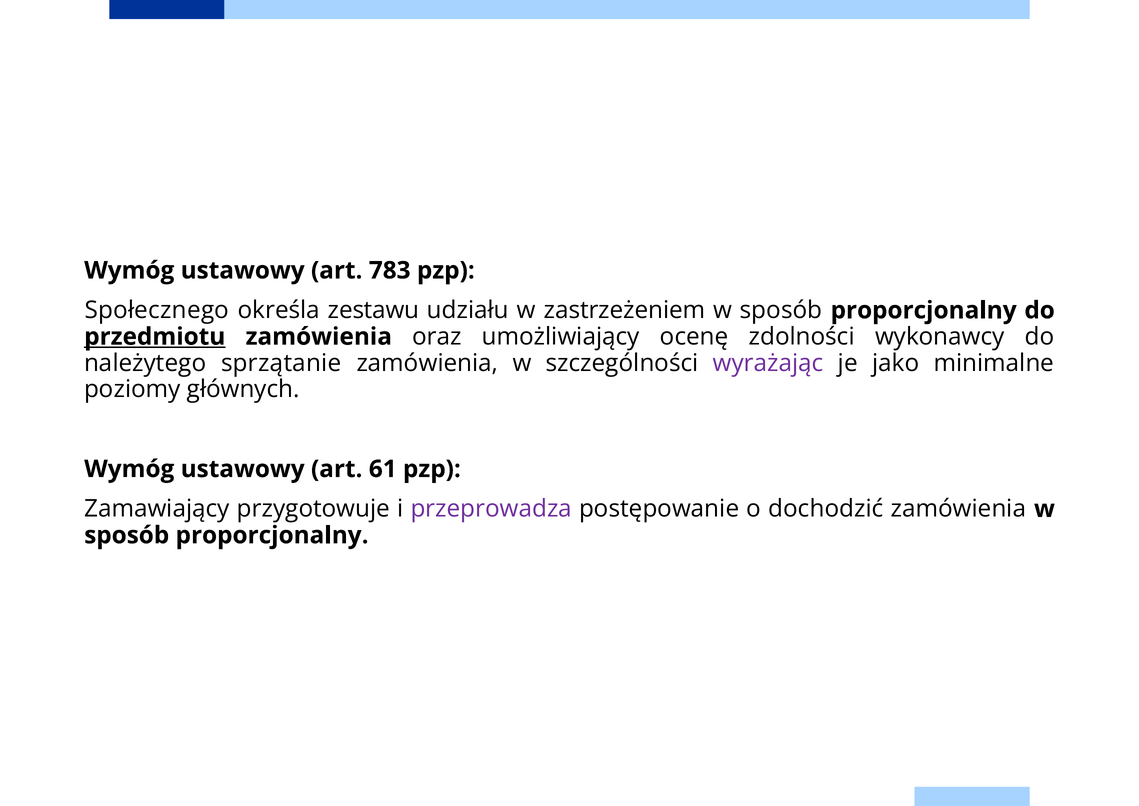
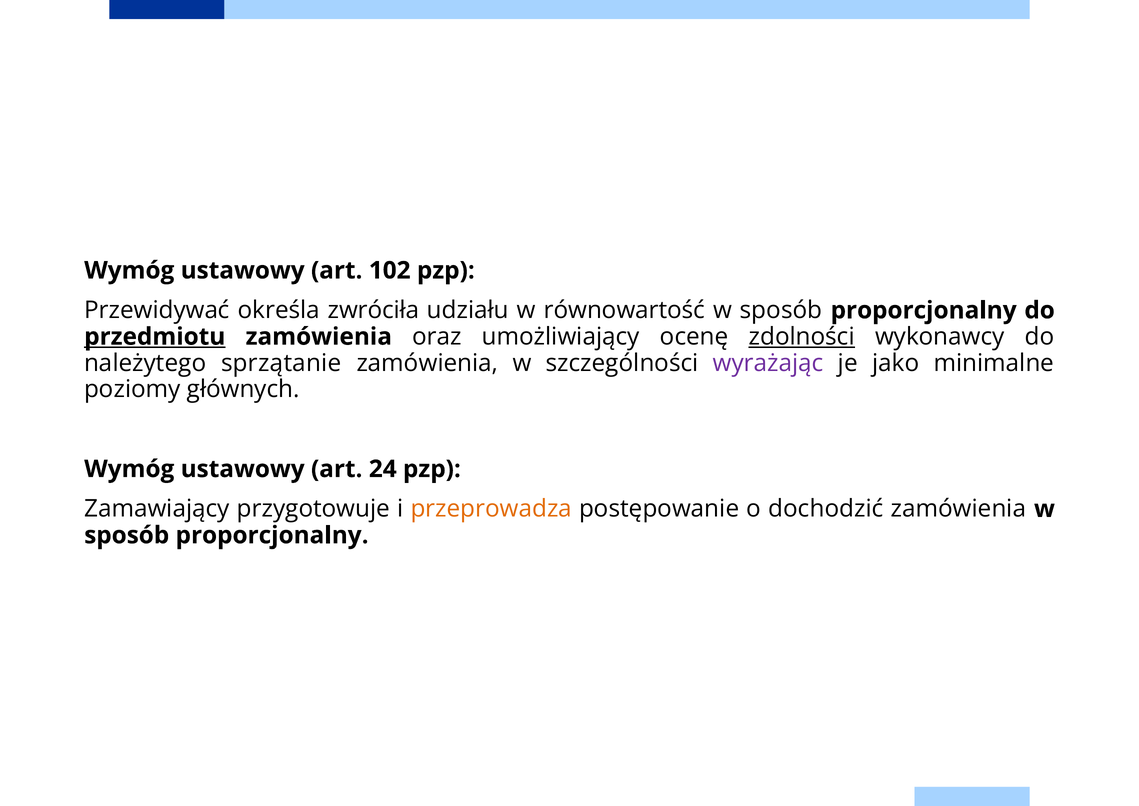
783: 783 -> 102 (390, 270)
Społecznego: Społecznego -> Przewidywać (157, 310)
zestawu: zestawu -> zwróciła (374, 310)
zastrzeżeniem: zastrzeżeniem -> równowartość (624, 310)
zdolności underline: none -> present (802, 336)
61: 61 -> 24 (383, 469)
przeprowadza colour: purple -> orange (491, 509)
